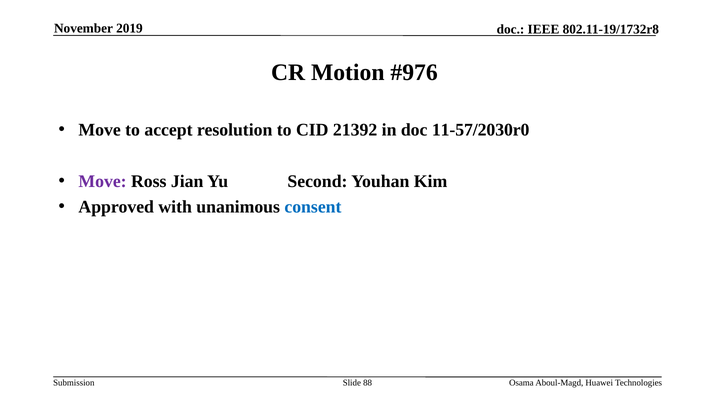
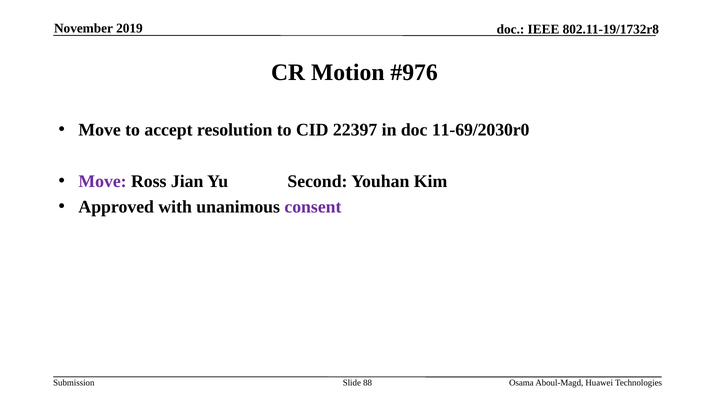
21392: 21392 -> 22397 (355, 130)
11-57/2030r0: 11-57/2030r0 -> 11-69/2030r0 (481, 130)
consent colour: blue -> purple (313, 207)
